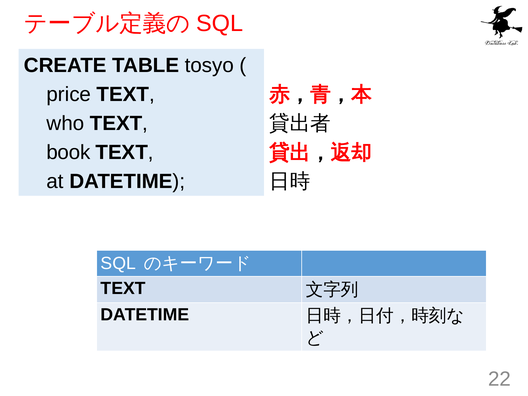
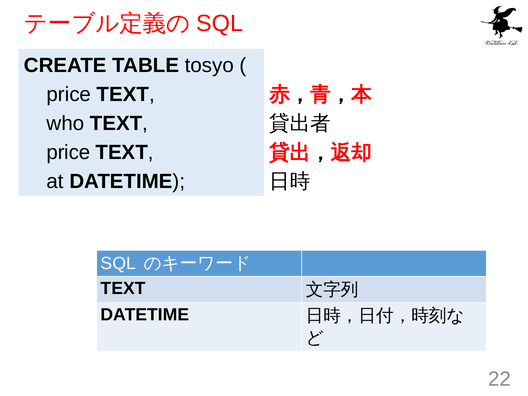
book: book -> price (68, 152)
